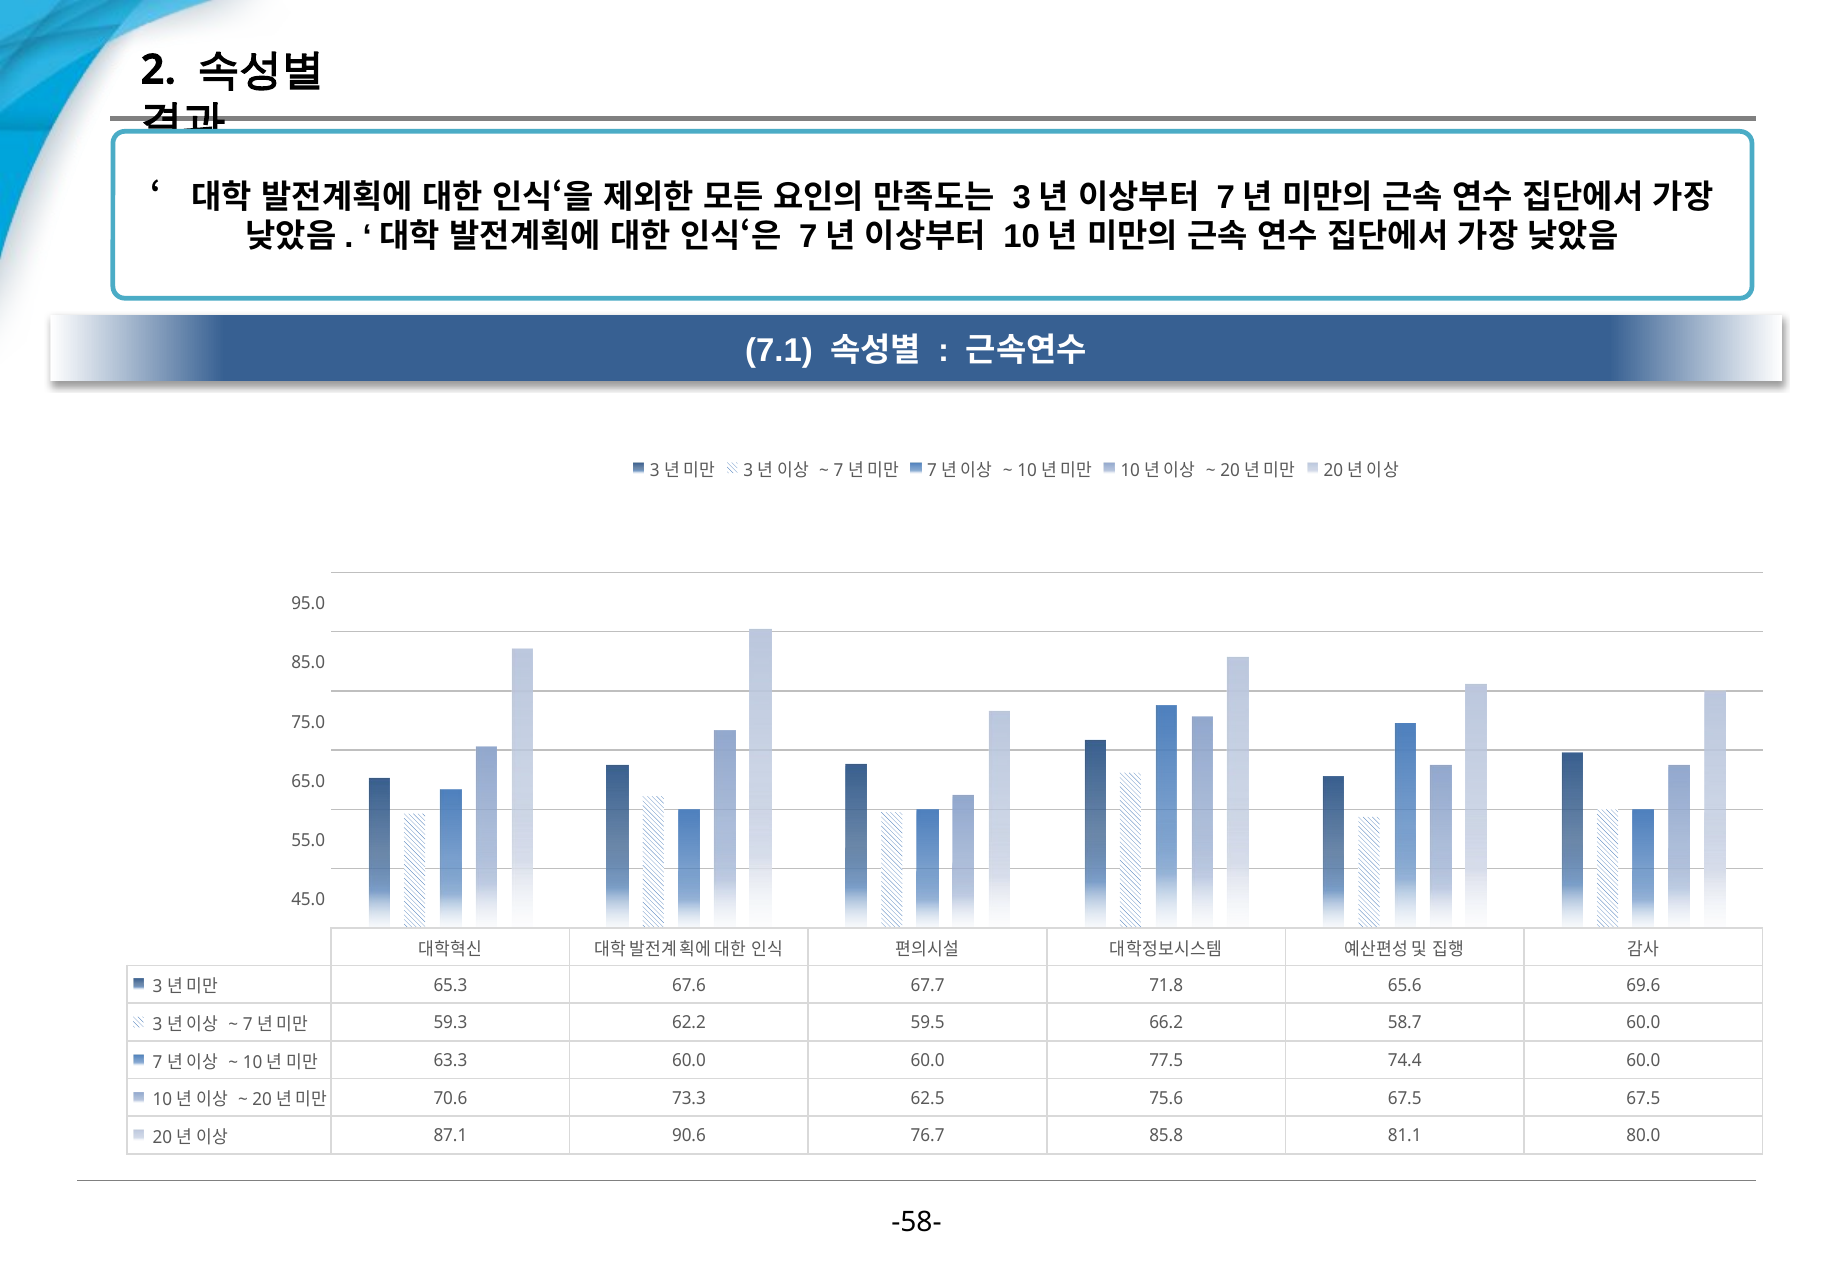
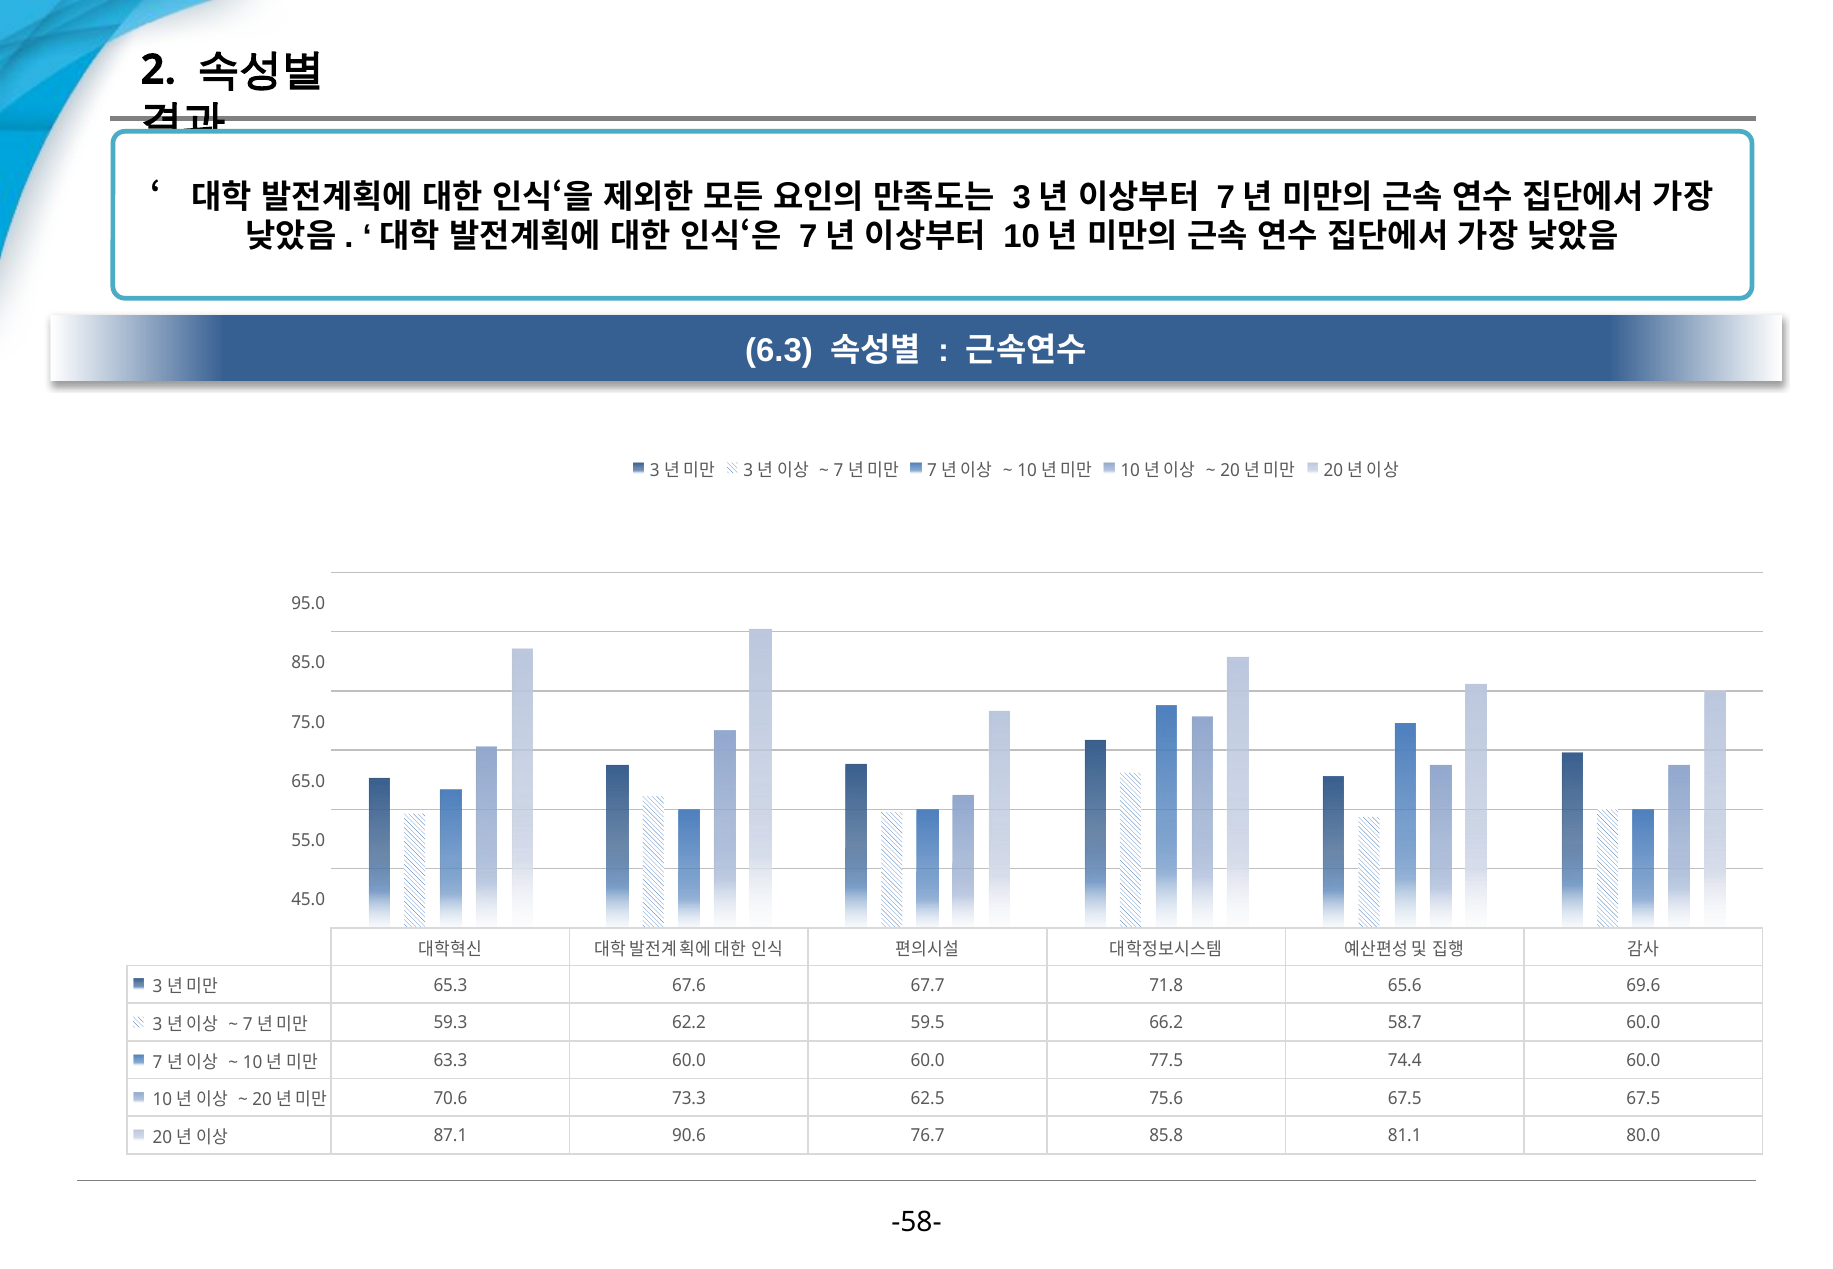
7.1: 7.1 -> 6.3 (779, 350)
